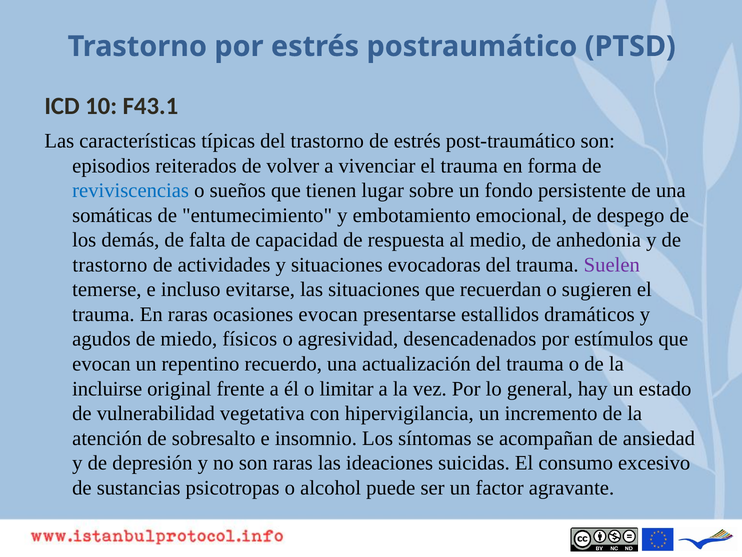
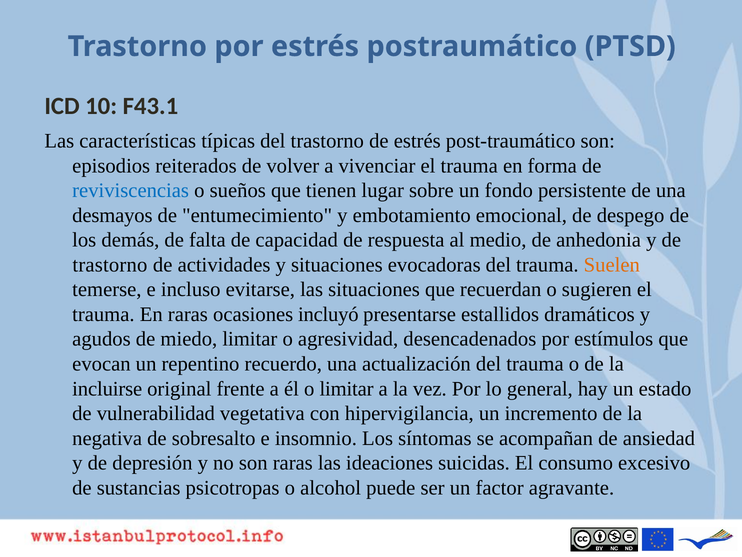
somáticas: somáticas -> desmayos (112, 215)
Suelen colour: purple -> orange (612, 265)
ocasiones evocan: evocan -> incluyó (328, 314)
miedo físicos: físicos -> limitar (250, 339)
atención: atención -> negativa (107, 438)
